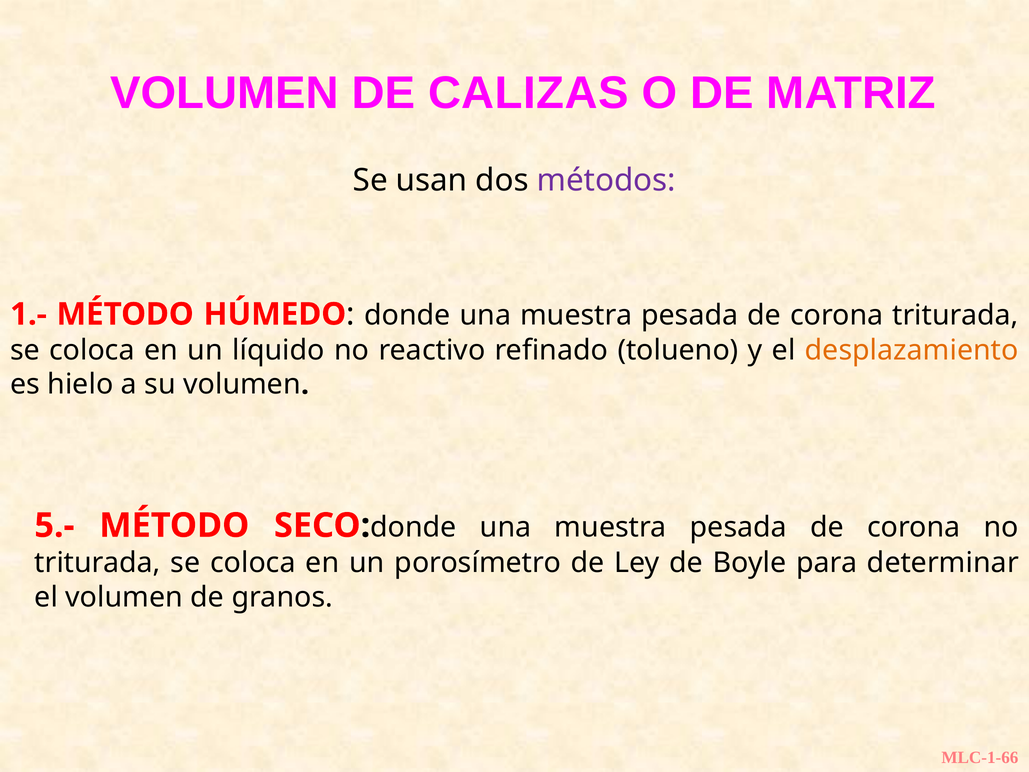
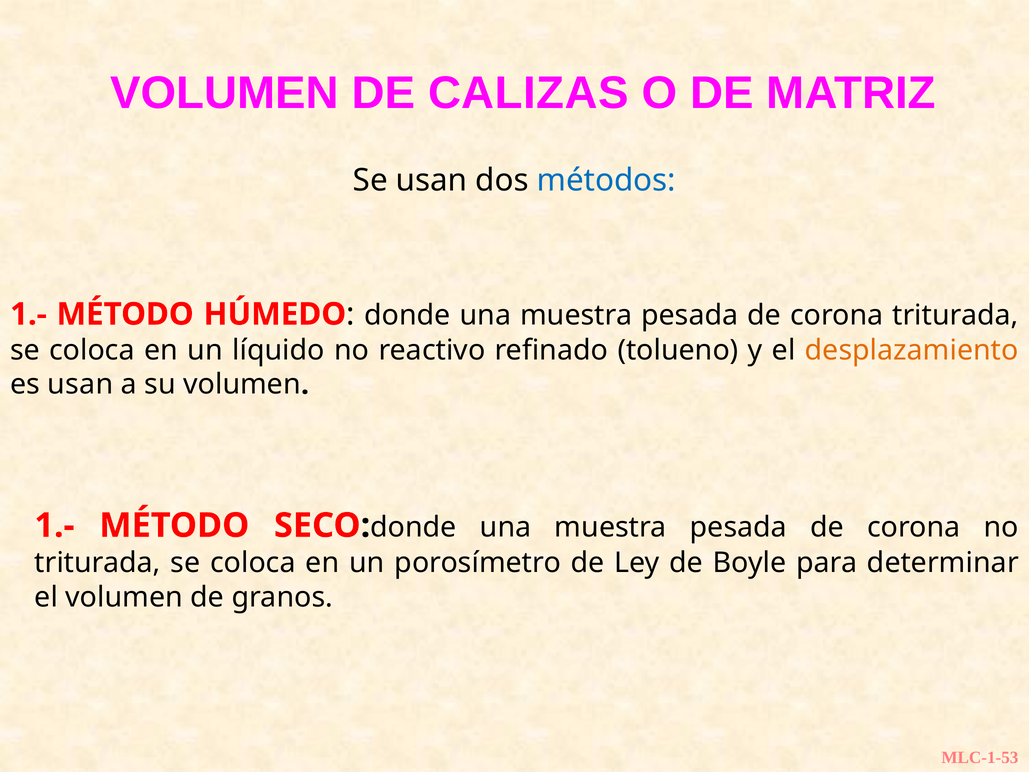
métodos colour: purple -> blue (606, 180)
es hielo: hielo -> usan (80, 384)
5.-: 5.- -> 1.- (54, 525)
MLC-1-66: MLC-1-66 -> MLC-1-53 (980, 757)
